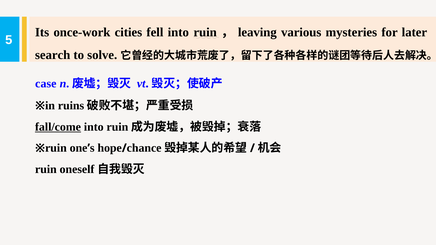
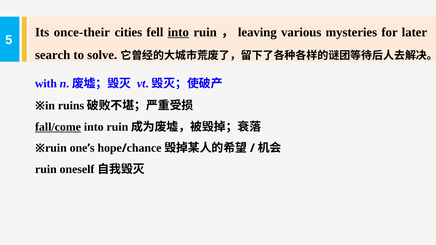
once-work: once-work -> once-their (82, 32)
into underline: none -> present (178, 32)
case: case -> with (46, 84)
